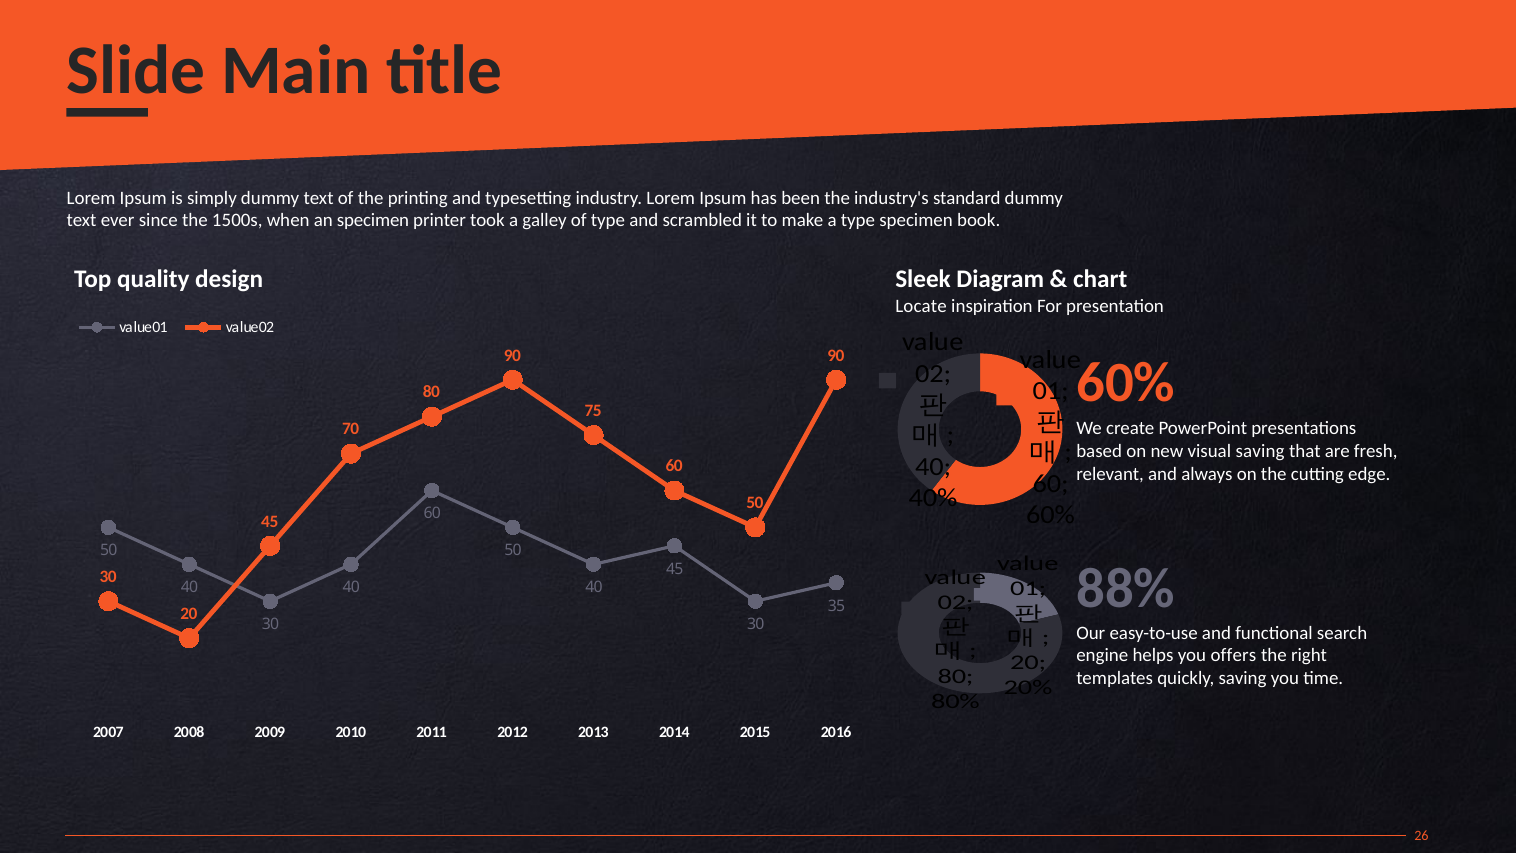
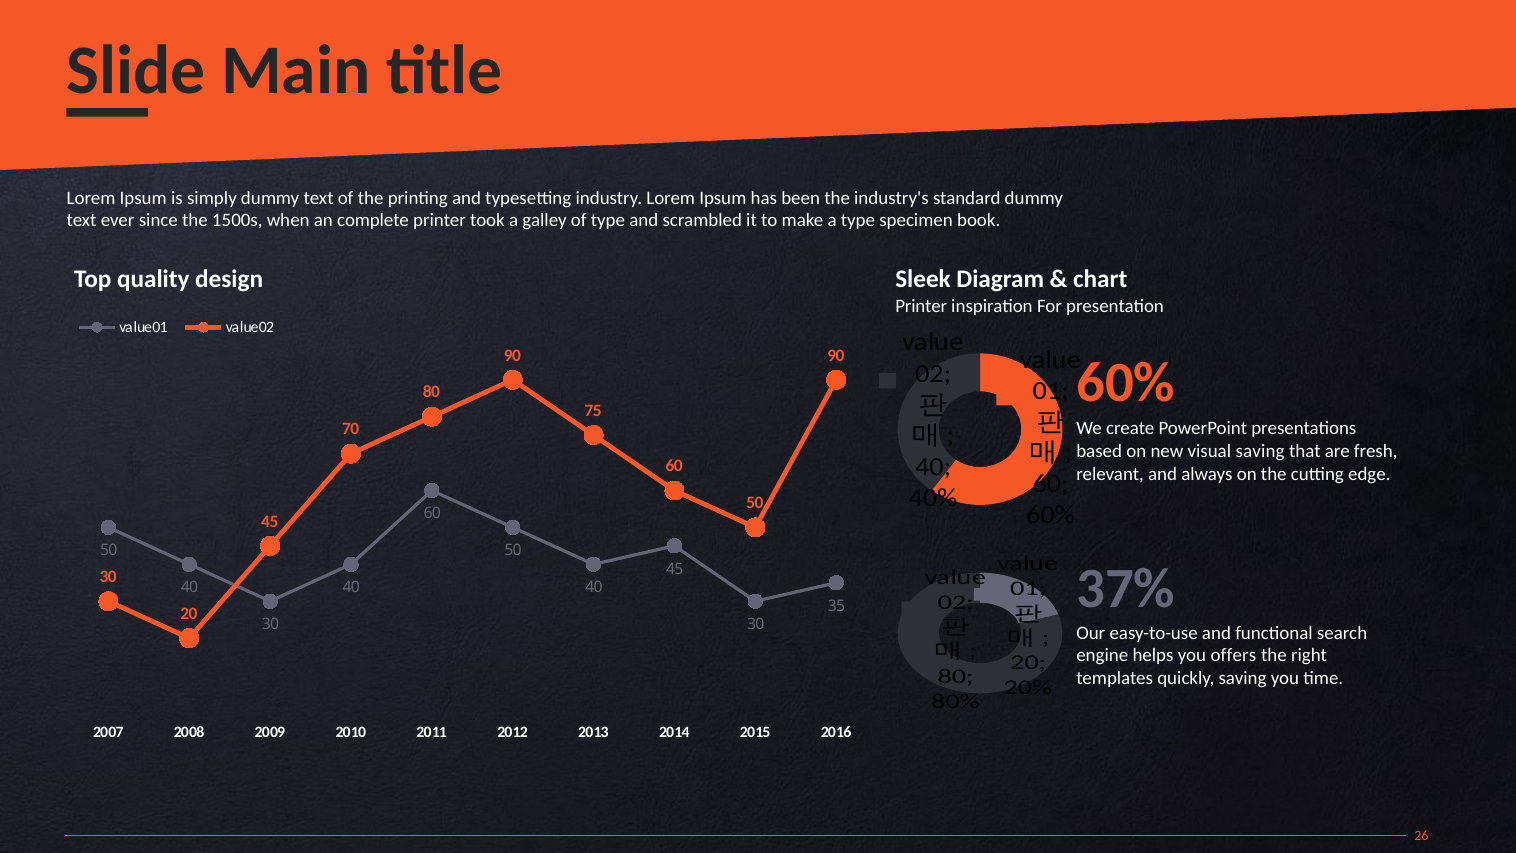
an specimen: specimen -> complete (373, 221)
Locate: Locate -> Printer (921, 307)
88%: 88% -> 37% (1126, 588)
